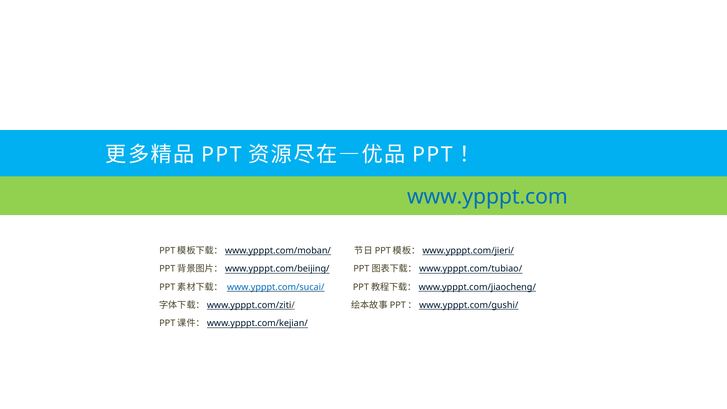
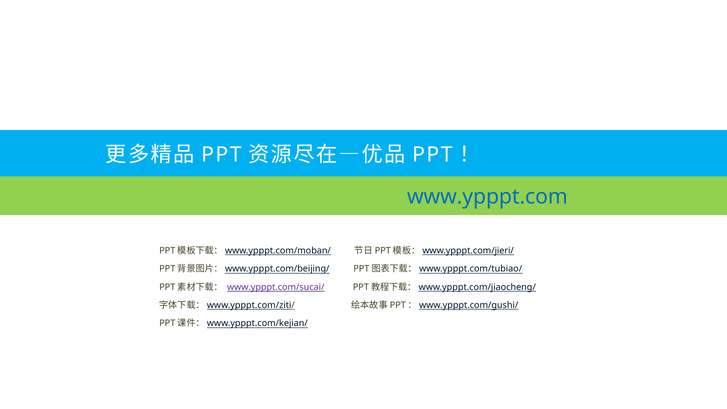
www.ypppt.com/sucai/ colour: blue -> purple (276, 287)
